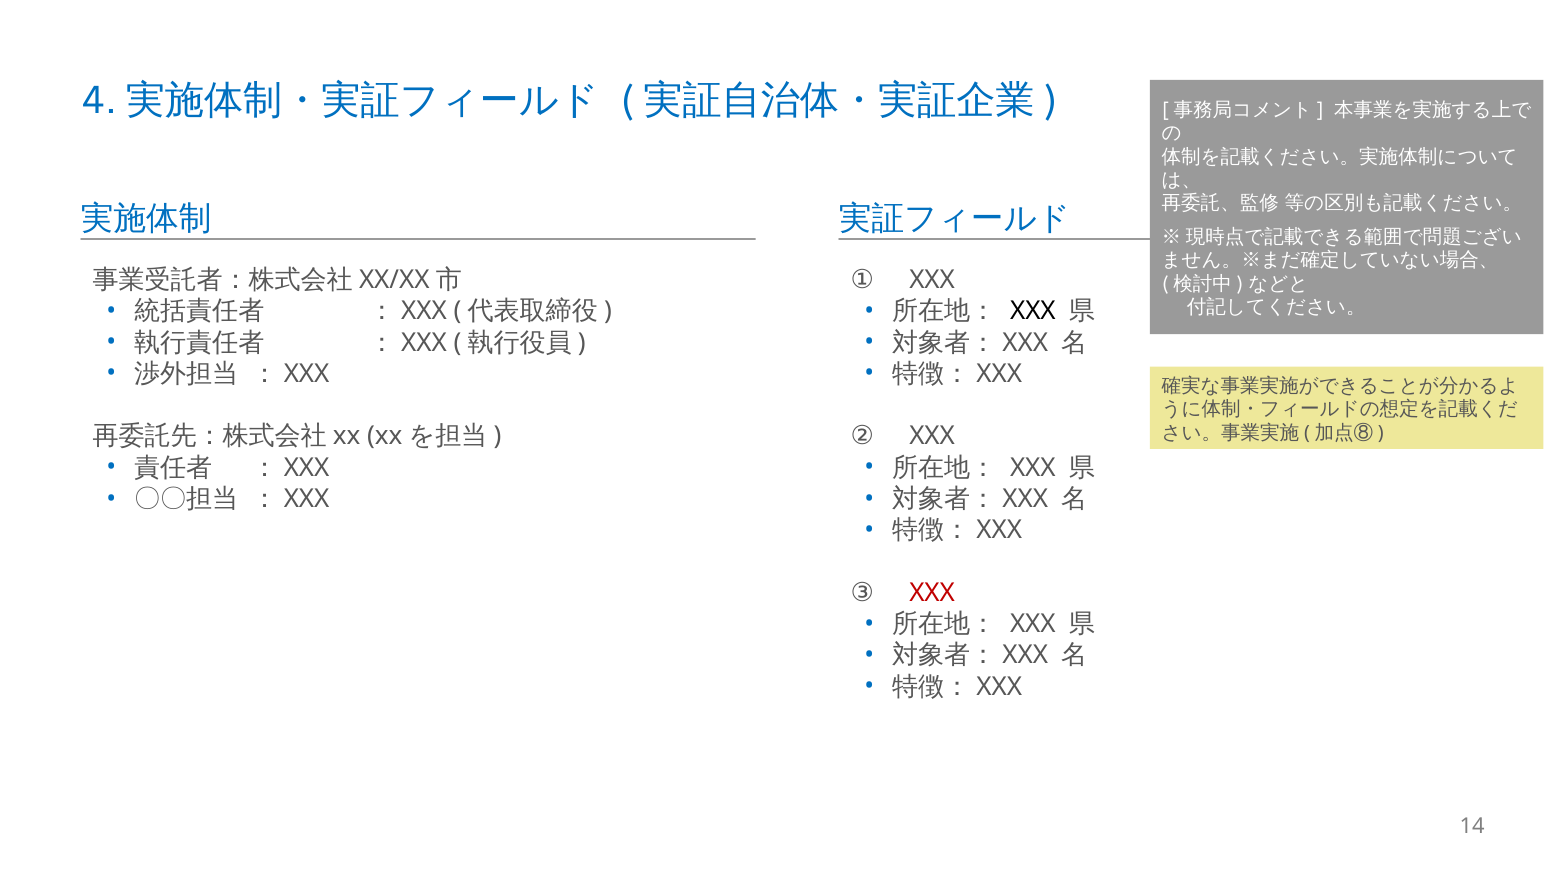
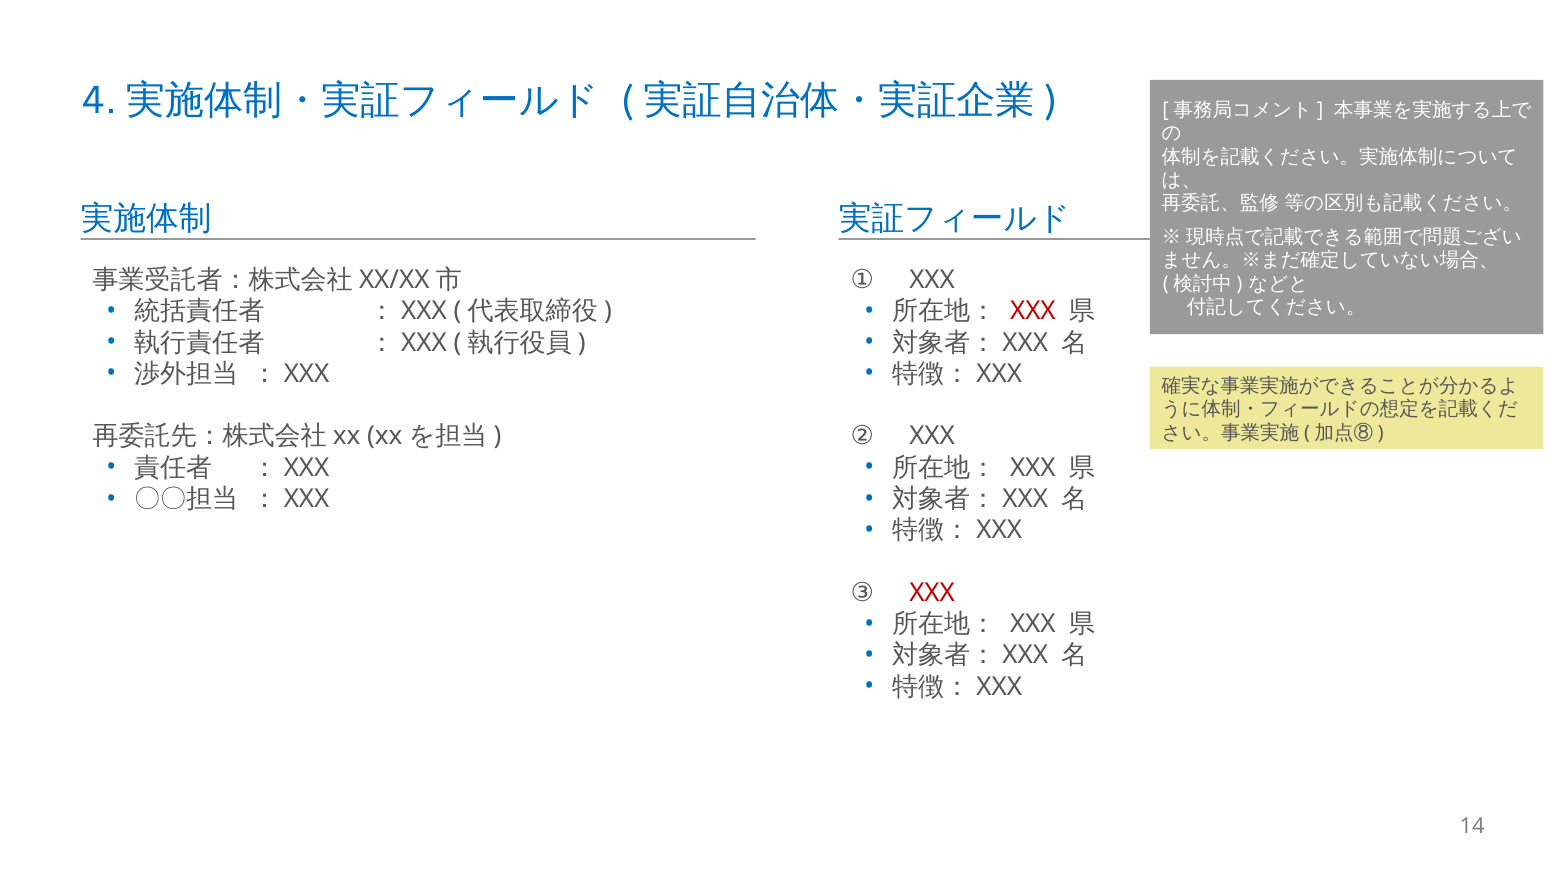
XXX colour: black -> red (1033, 311)
